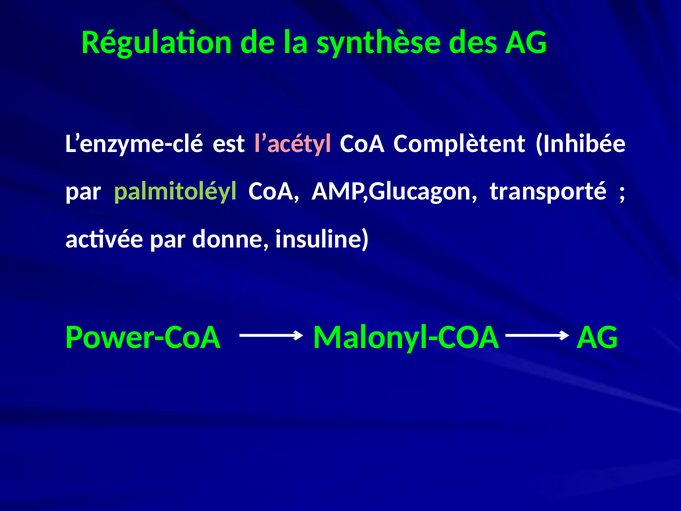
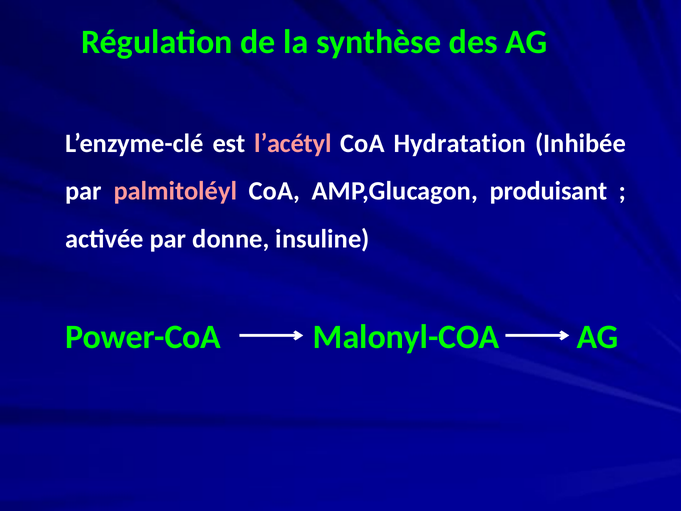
Complètent: Complètent -> Hydratation (460, 143)
palmitoléyl colour: light green -> pink (175, 191)
transporté: transporté -> produisant (549, 191)
